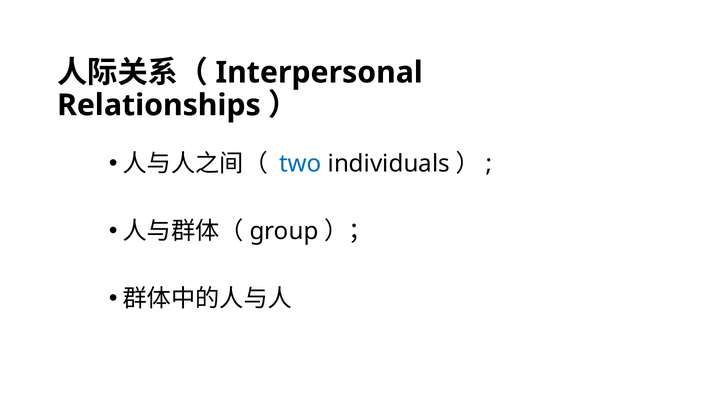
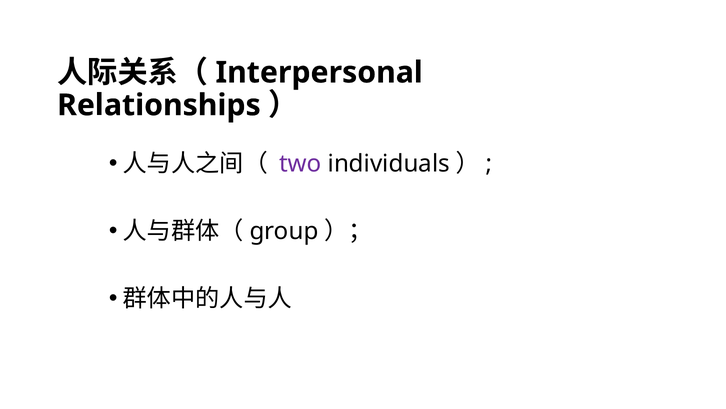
two colour: blue -> purple (300, 164)
